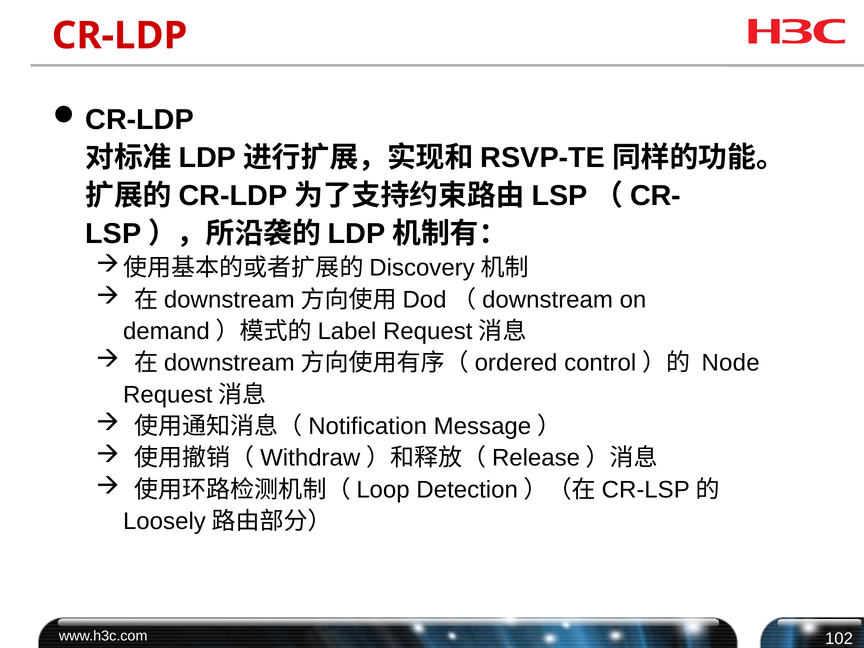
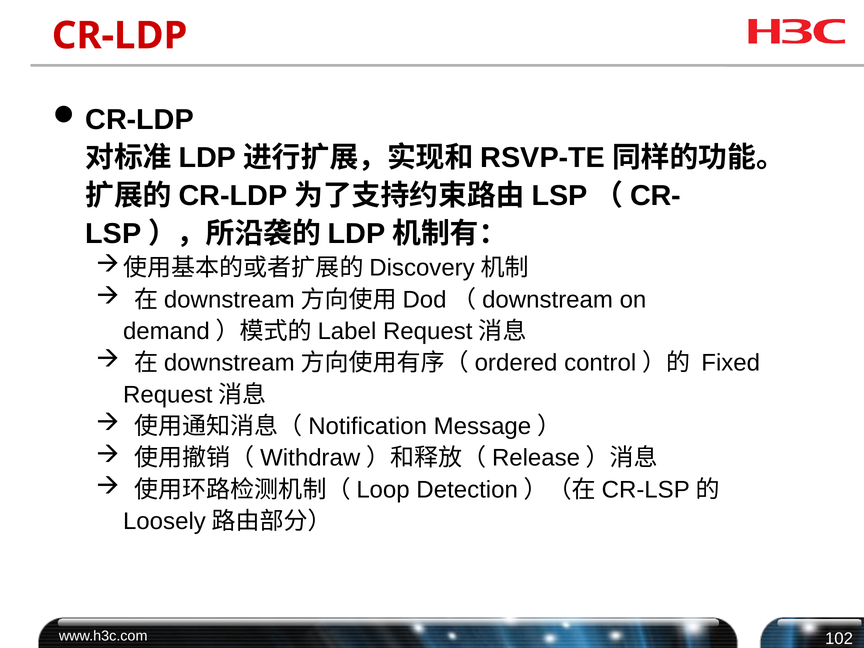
Node: Node -> Fixed (731, 363)
